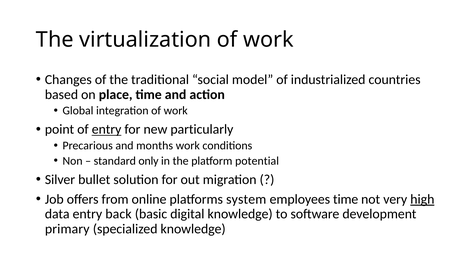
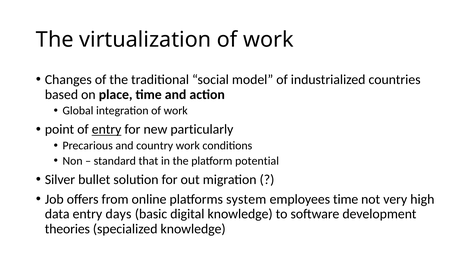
months: months -> country (155, 146)
only: only -> that (148, 161)
high underline: present -> none (422, 200)
back: back -> days (118, 214)
primary: primary -> theories (67, 229)
